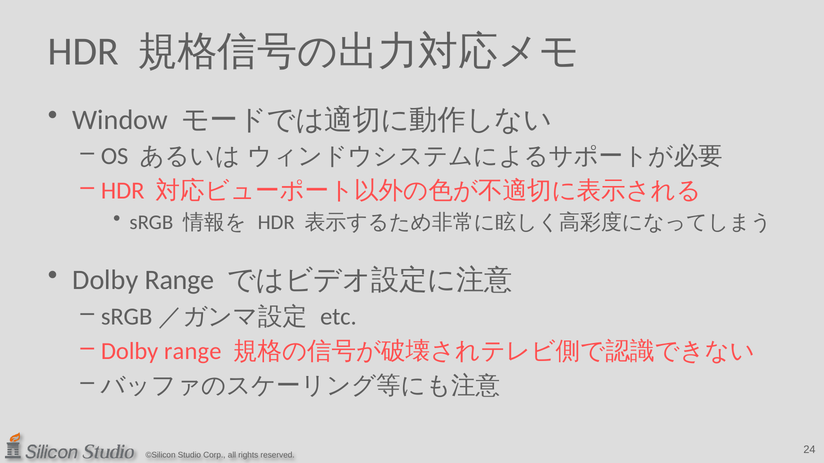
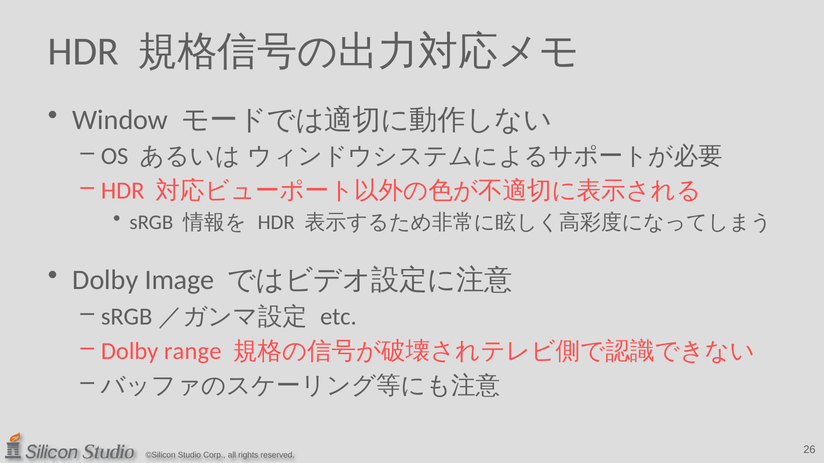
Range: Range -> Image (179, 280)
24: 24 -> 26 (809, 450)
